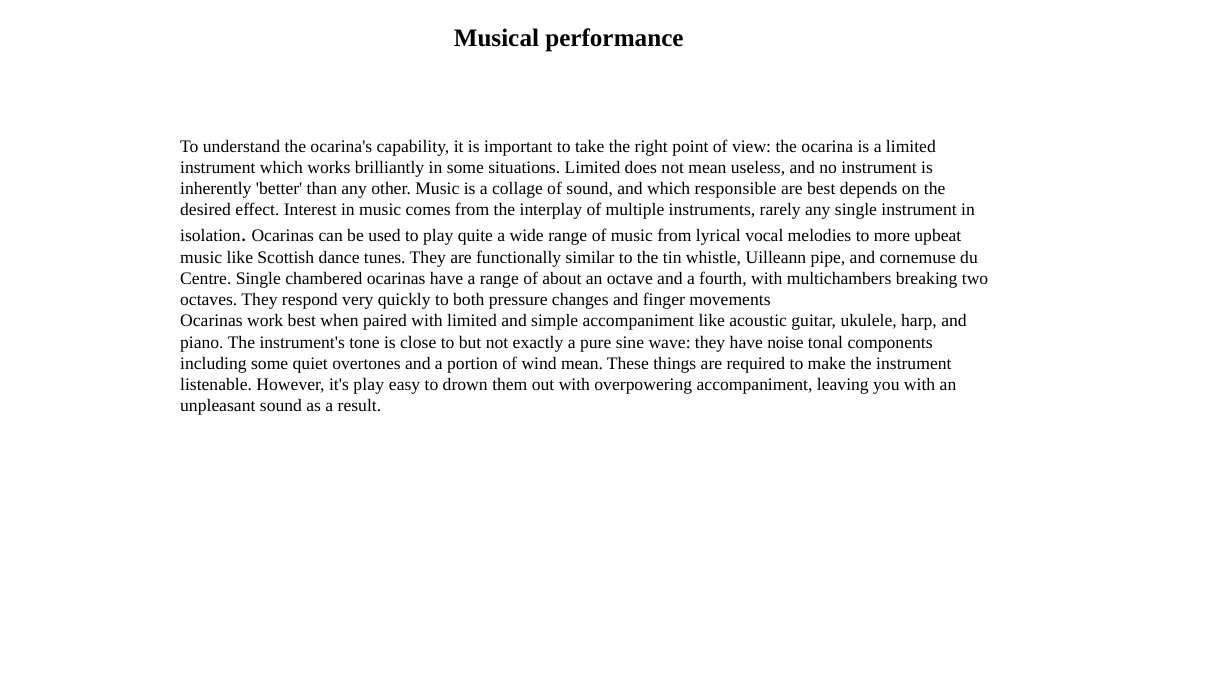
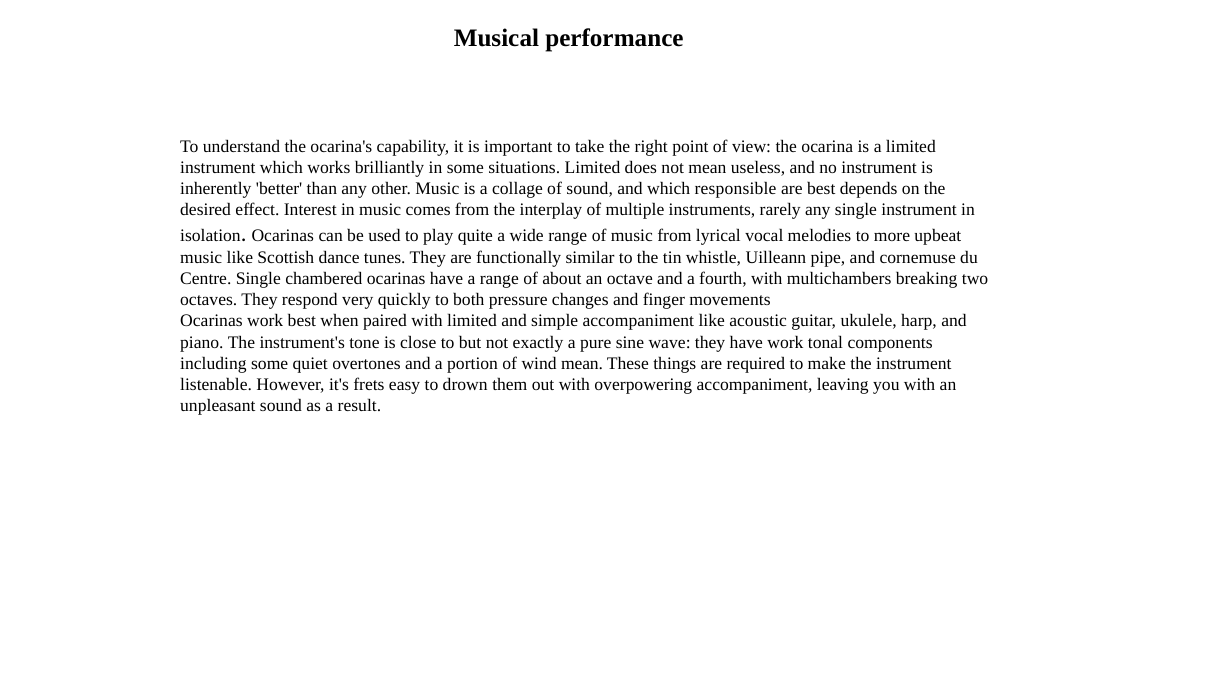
have noise: noise -> work (785, 342)
it's play: play -> frets (369, 385)
